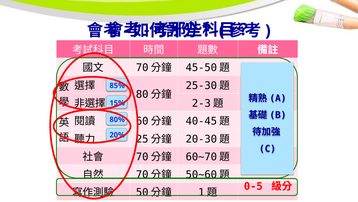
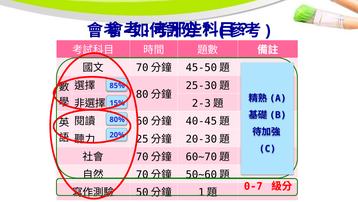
0-5: 0-5 -> 0-7 (253, 186)
